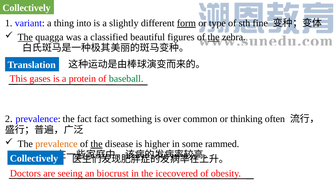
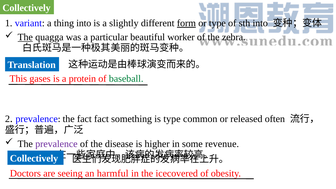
sth fine: fine -> into (260, 23)
classified: classified -> particular (109, 37)
figures: figures -> worker (181, 37)
the underline: present -> none (214, 37)
is over: over -> type (172, 119)
thinking: thinking -> released (246, 119)
prevalence colour: orange -> purple (56, 144)
the underline: present -> none (97, 144)
rammed: rammed -> revenue (222, 144)
biocrust: biocrust -> harmful (113, 173)
